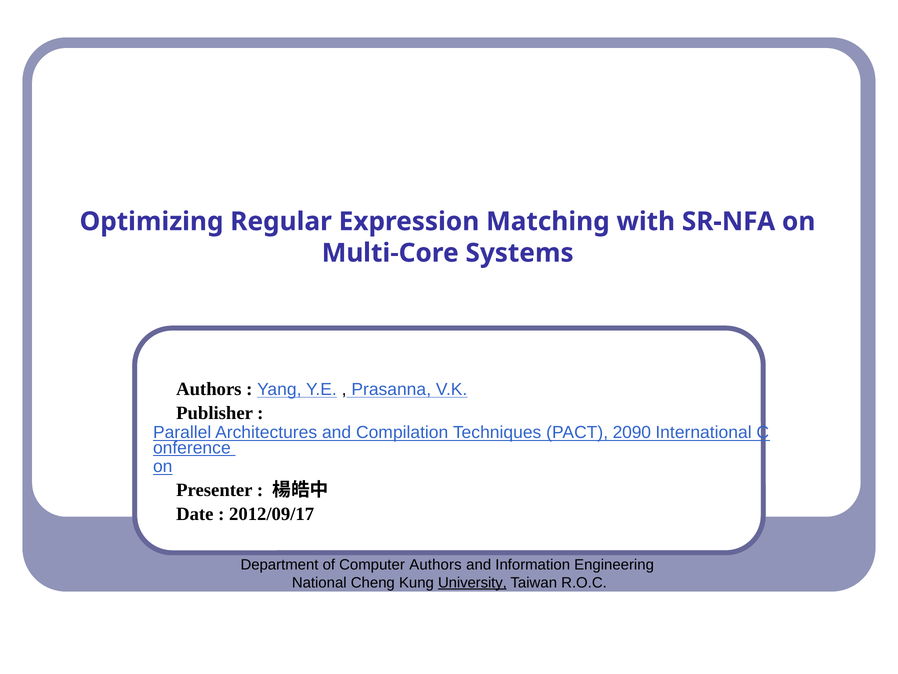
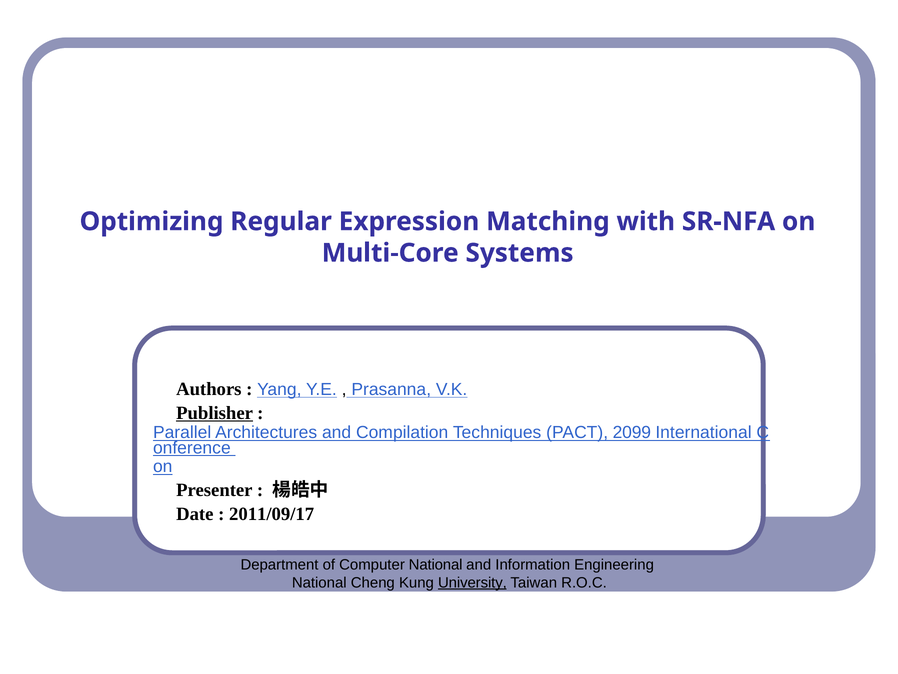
Publisher underline: none -> present (215, 413)
2090: 2090 -> 2099 (632, 432)
2012/09/17: 2012/09/17 -> 2011/09/17 (272, 514)
Computer Authors: Authors -> National (436, 564)
